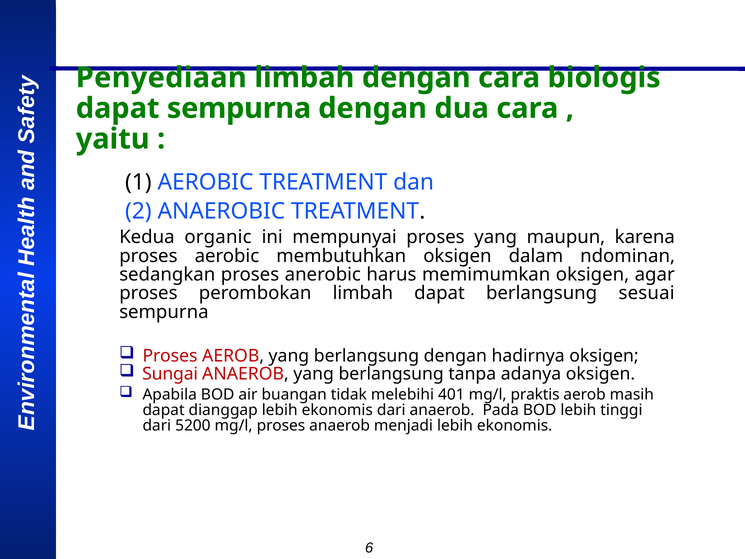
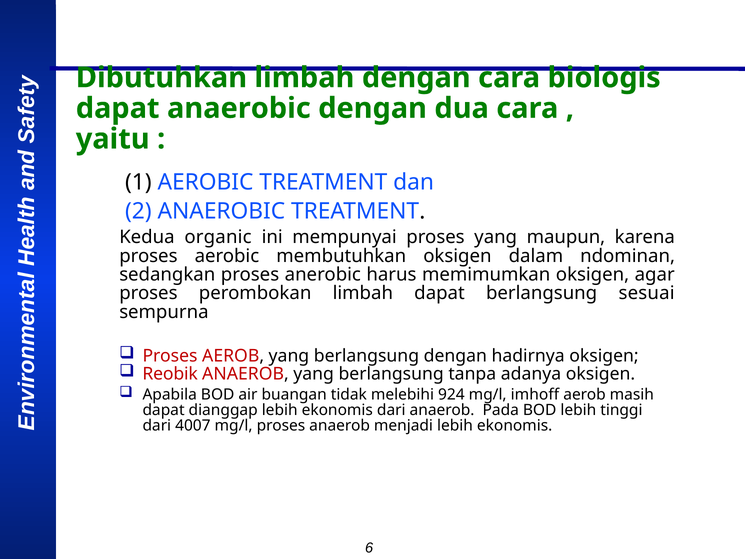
Penyediaan: Penyediaan -> Dibutuhkan (161, 78)
dapat sempurna: sempurna -> anaerobic (239, 108)
Sungai: Sungai -> Reobik (170, 374)
401: 401 -> 924 (451, 394)
praktis: praktis -> imhoff (535, 394)
5200: 5200 -> 4007 (193, 426)
